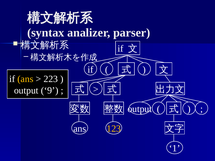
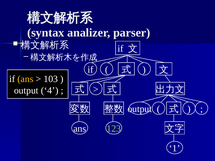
223: 223 -> 103 (51, 79)
9: 9 -> 4 (50, 91)
123 colour: yellow -> light green (114, 129)
